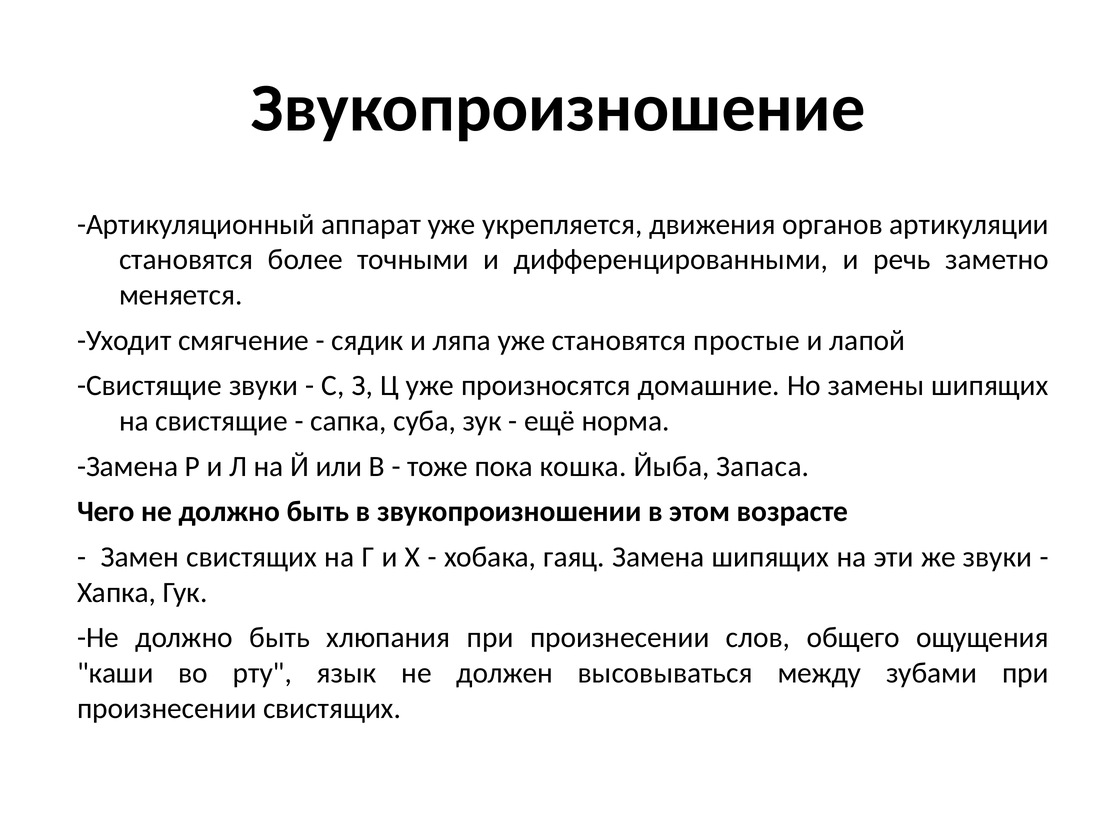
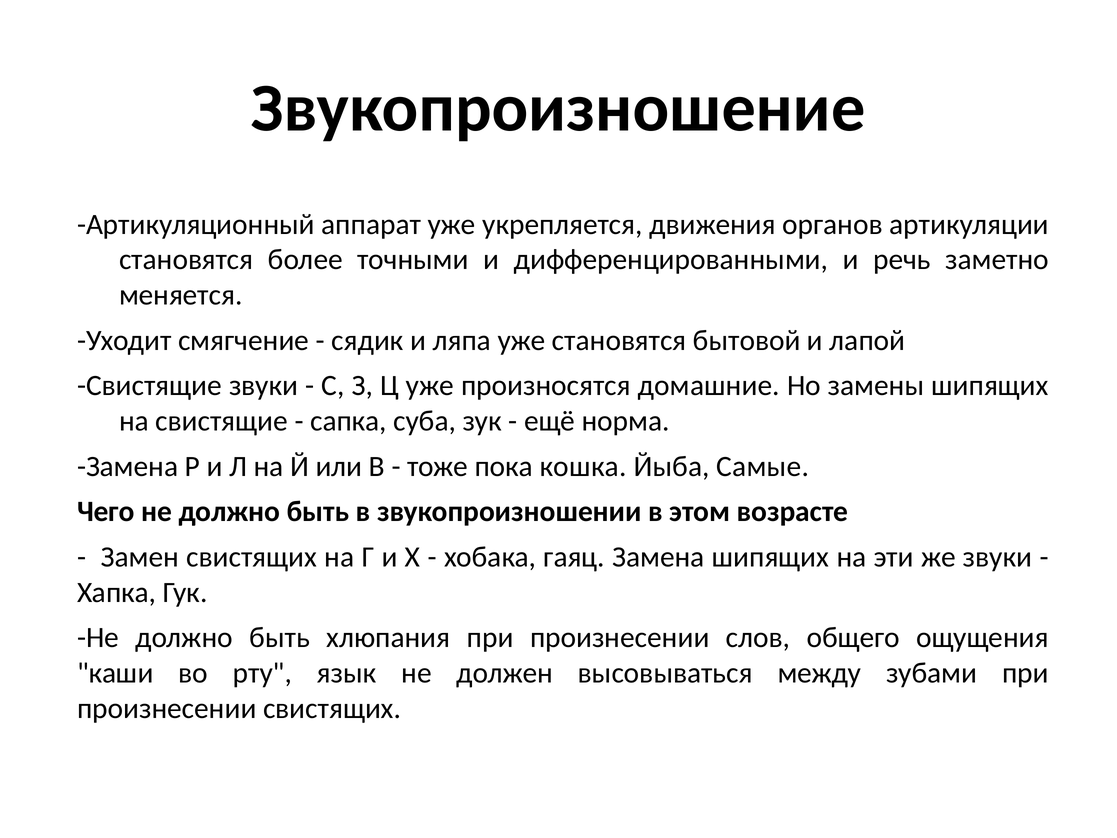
простые: простые -> бытовой (747, 340)
Запаса: Запаса -> Самые (763, 466)
